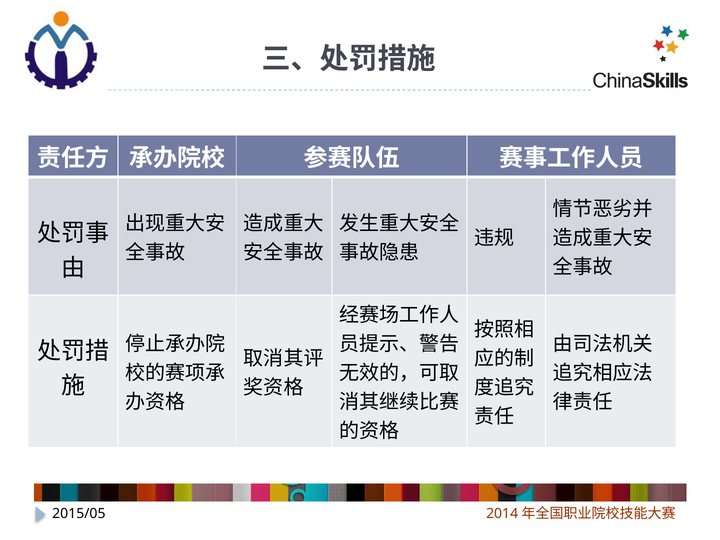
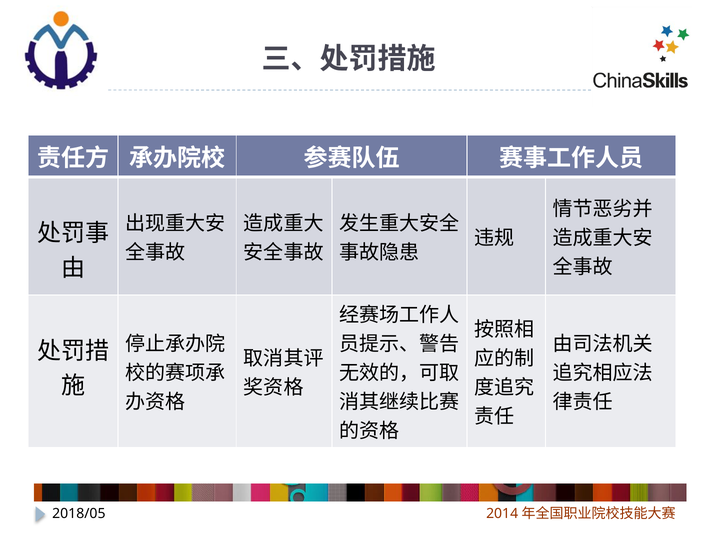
2015/05: 2015/05 -> 2018/05 (79, 513)
